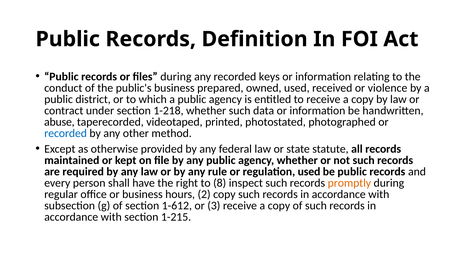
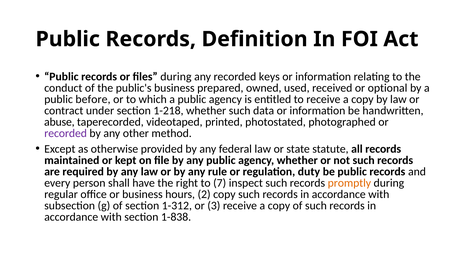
violence: violence -> optional (388, 88)
district: district -> before (93, 99)
recorded colour: blue -> purple (66, 133)
regulation used: used -> duty (309, 172)
8: 8 -> 7 (220, 183)
1-612: 1-612 -> 1-312 (177, 206)
1-215: 1-215 -> 1-838 (176, 217)
